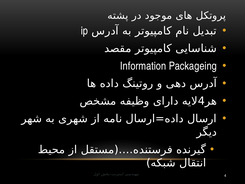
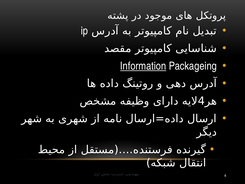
Information underline: none -> present (143, 66)
